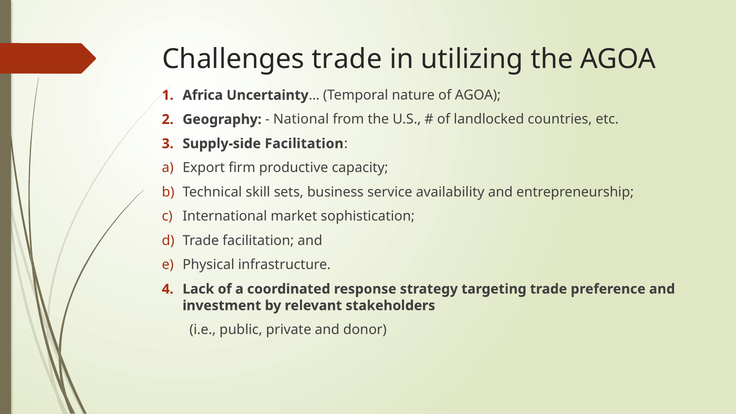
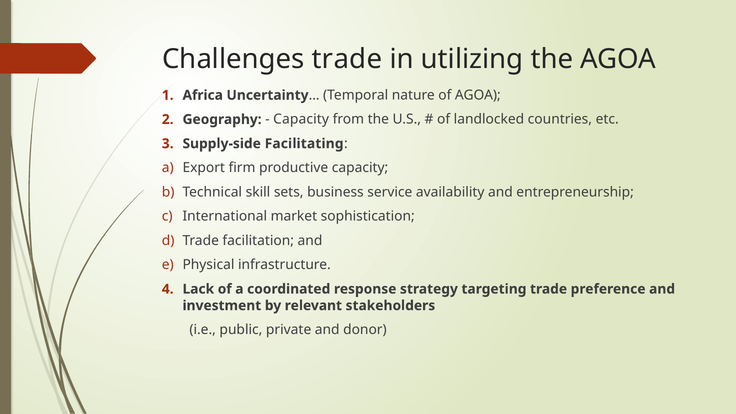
National: National -> Capacity (301, 119)
Supply-side Facilitation: Facilitation -> Facilitating (304, 144)
